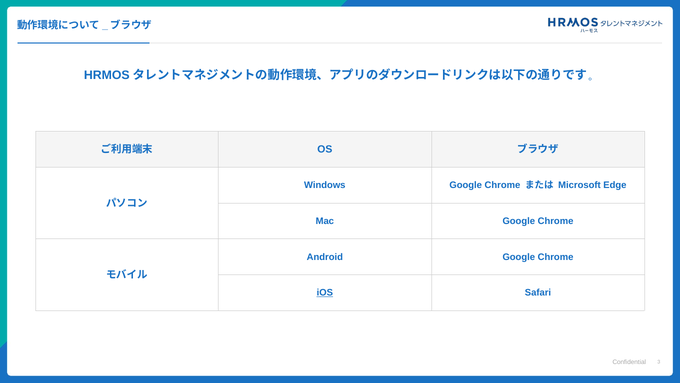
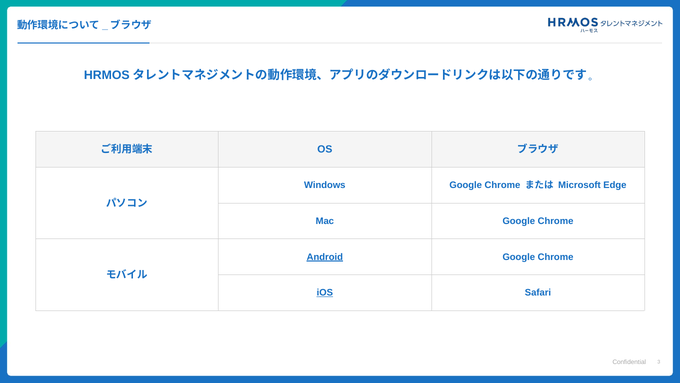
Android underline: none -> present (325, 257)
